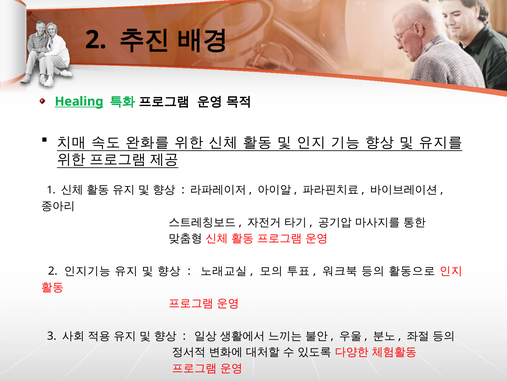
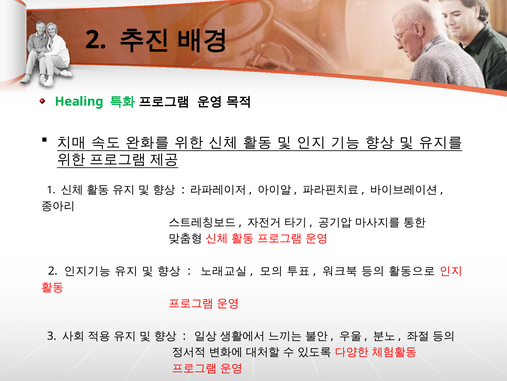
Healing underline: present -> none (79, 101)
